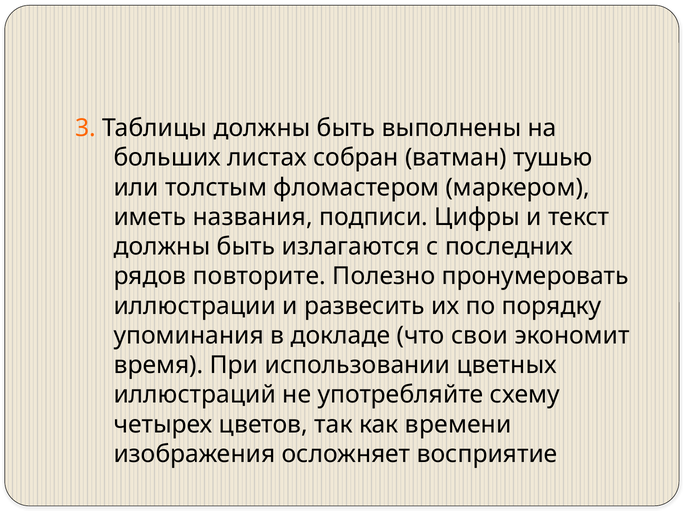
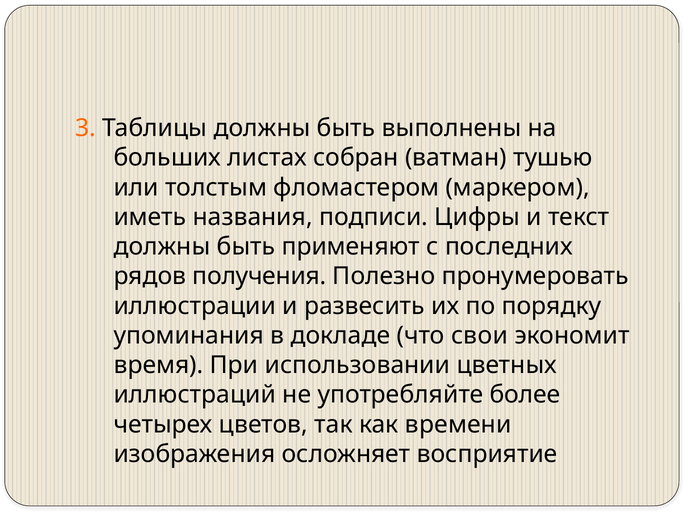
излагаются: излагаются -> применяют (351, 247)
повторите: повторите -> получения (259, 276)
схему: схему -> более (525, 395)
